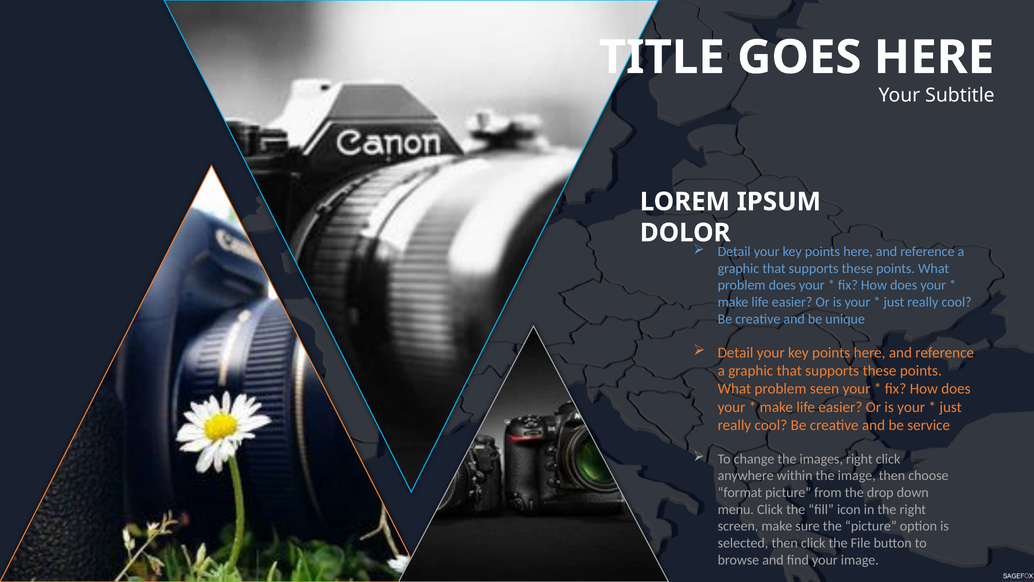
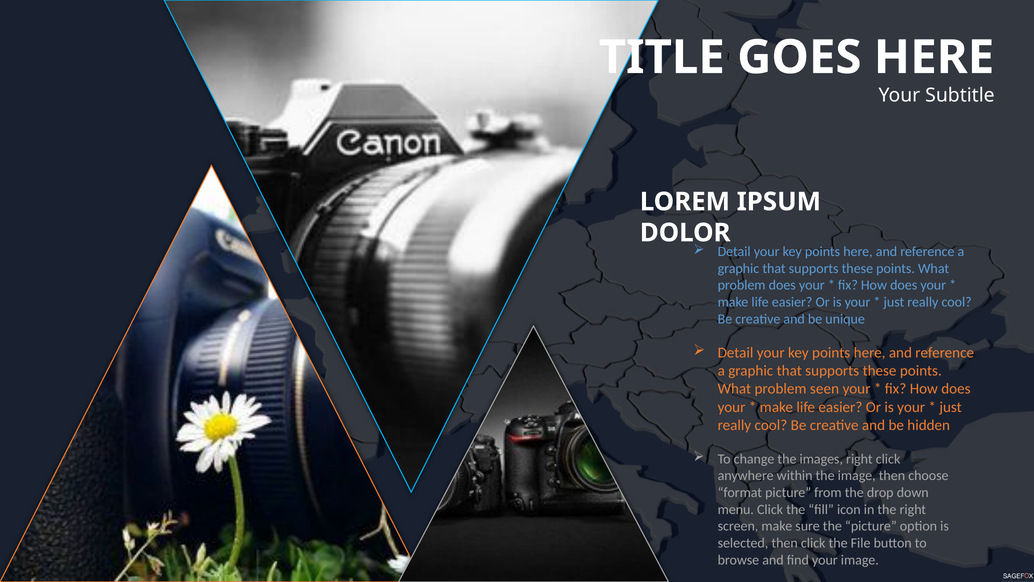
service: service -> hidden (929, 425)
